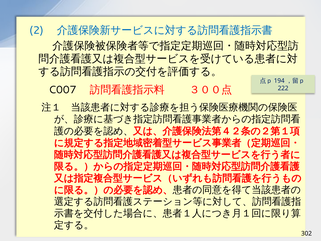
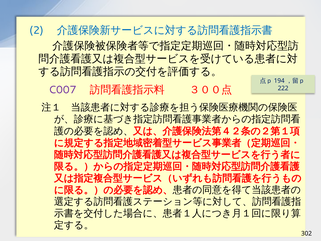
C007 colour: black -> purple (62, 90)
